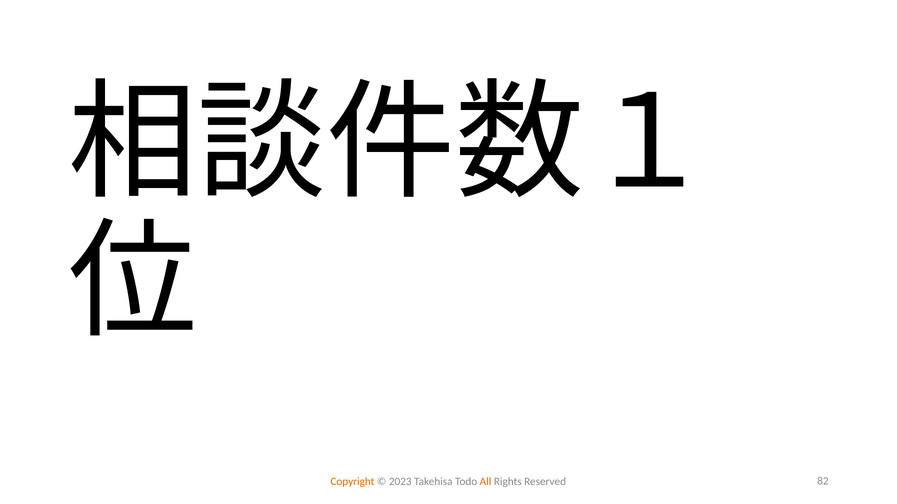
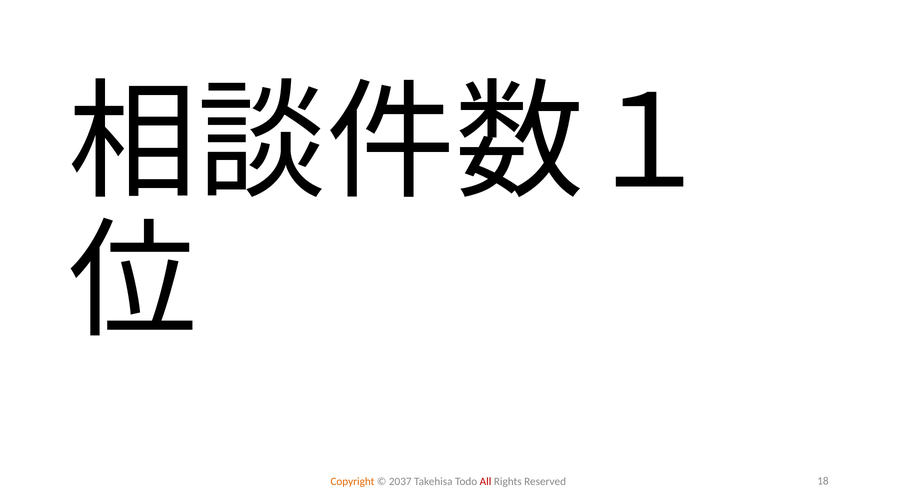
2023: 2023 -> 2037 (400, 482)
All colour: orange -> red (486, 482)
82: 82 -> 18 (823, 482)
